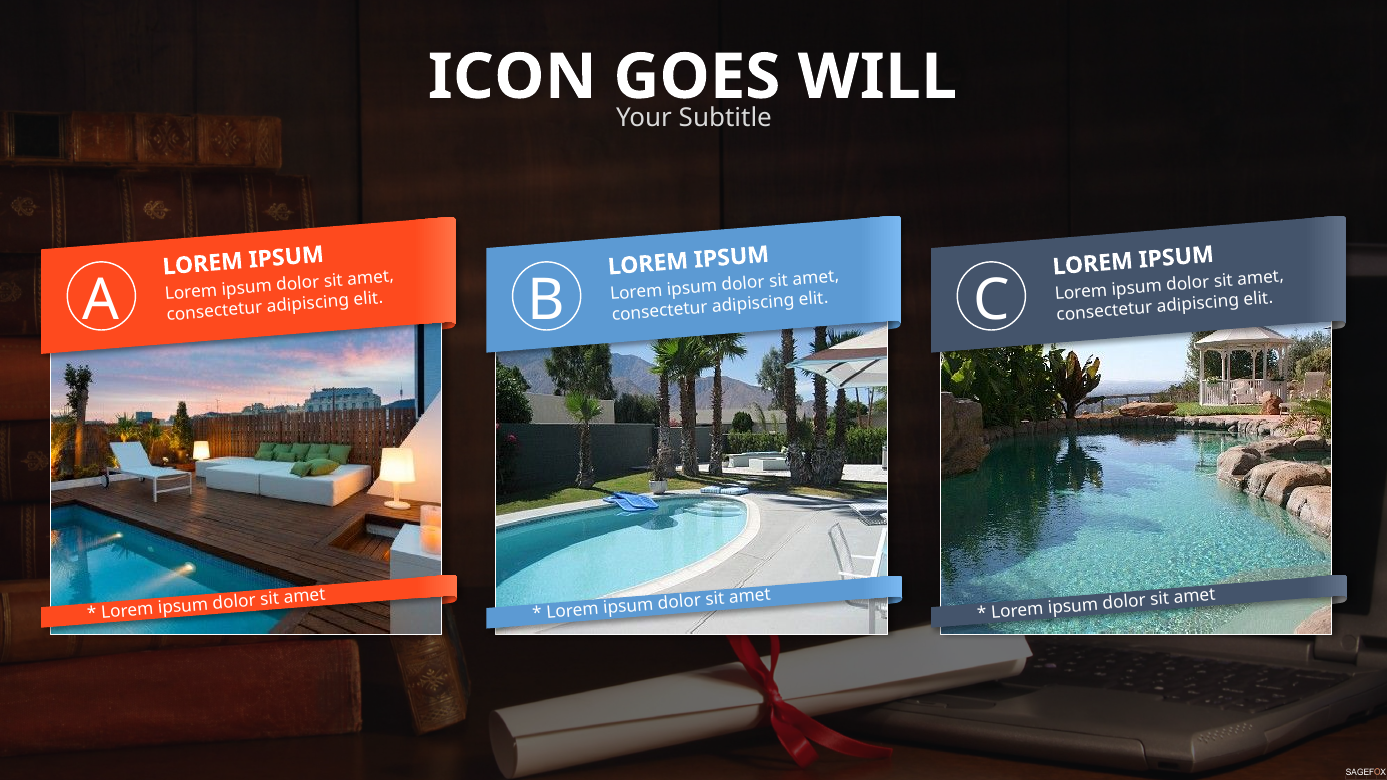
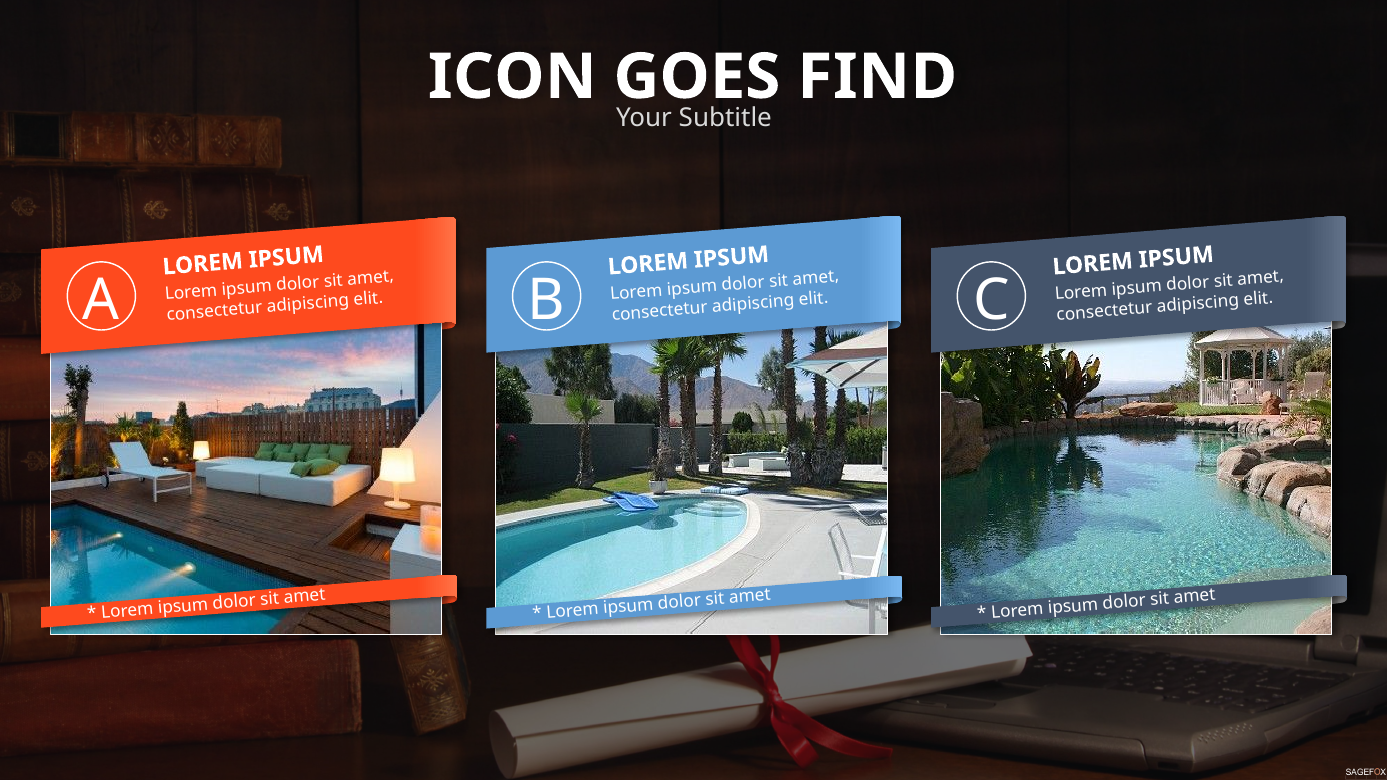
WILL: WILL -> FIND (877, 77)
